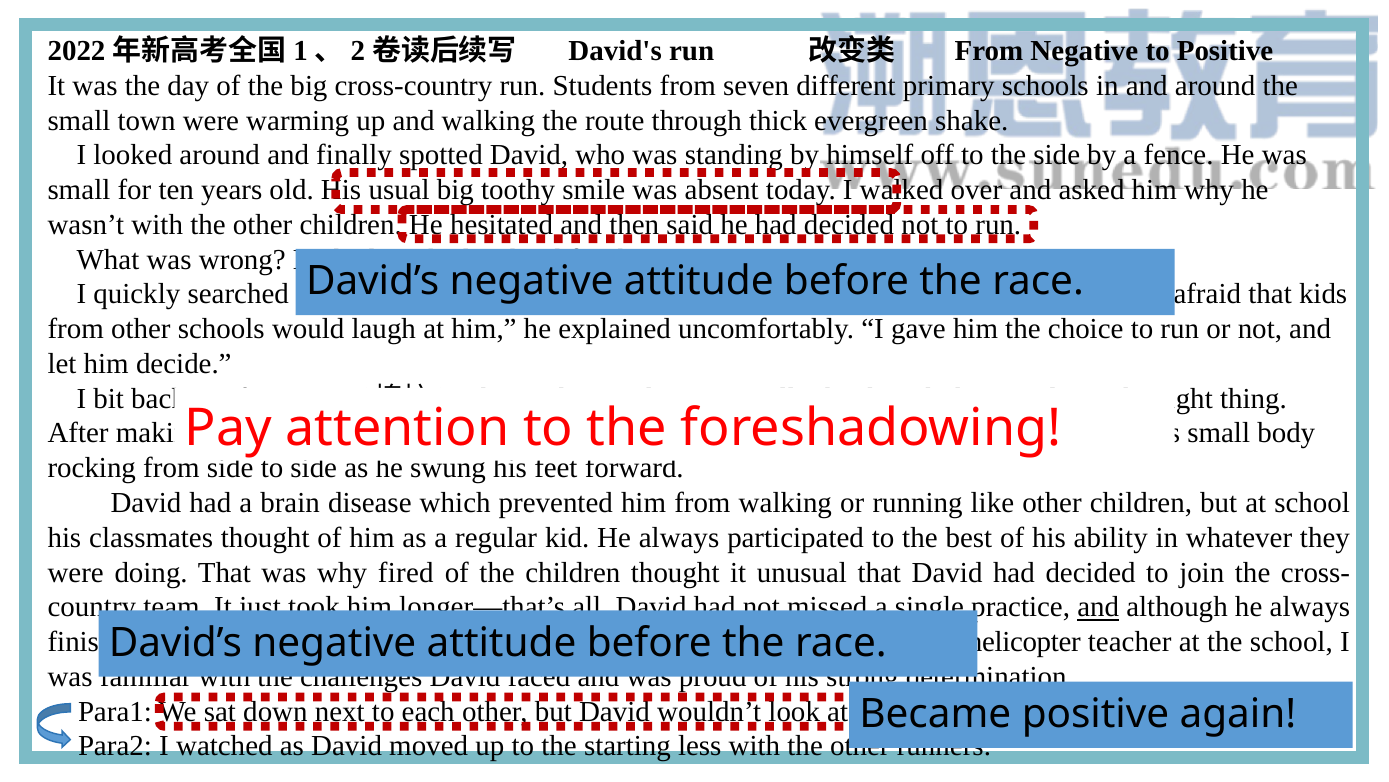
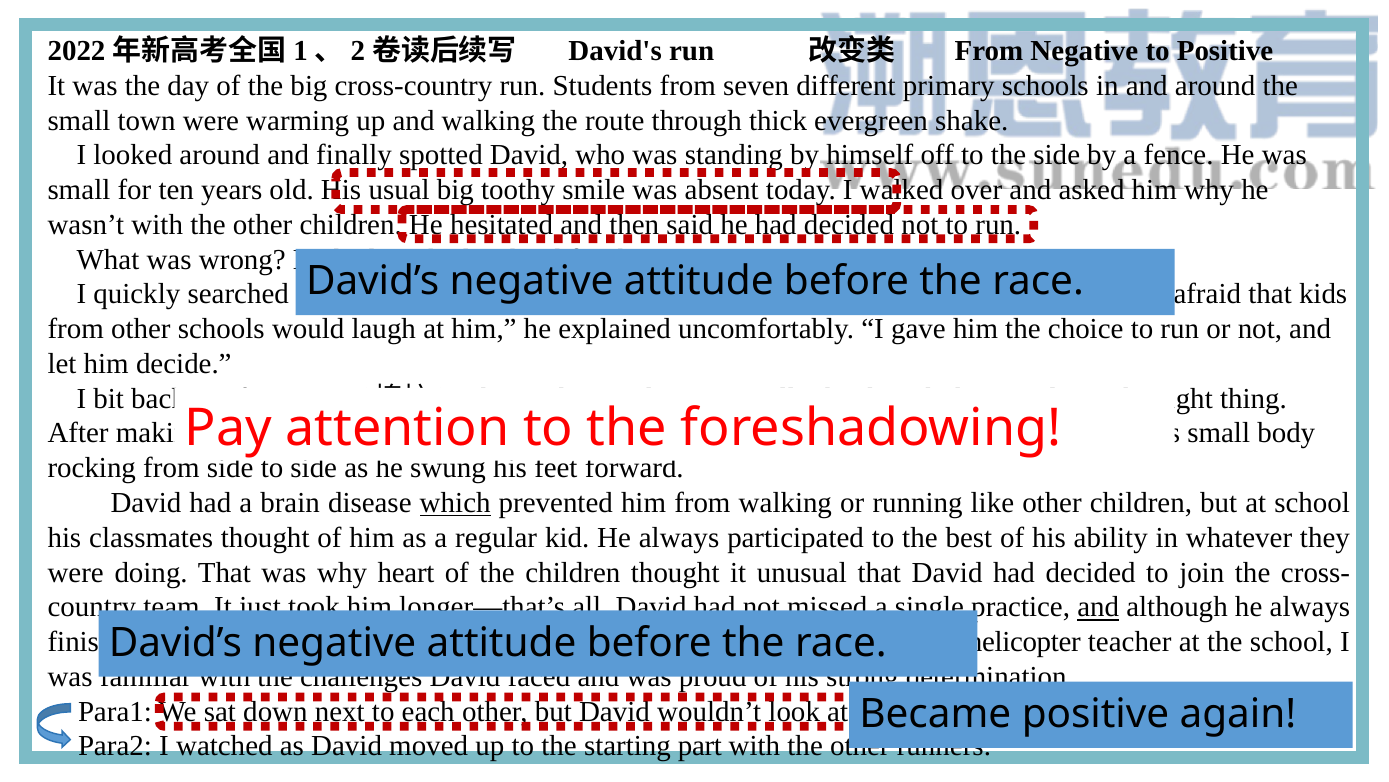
which underline: none -> present (455, 502)
fired: fired -> heart (406, 572)
less: less -> part (700, 746)
